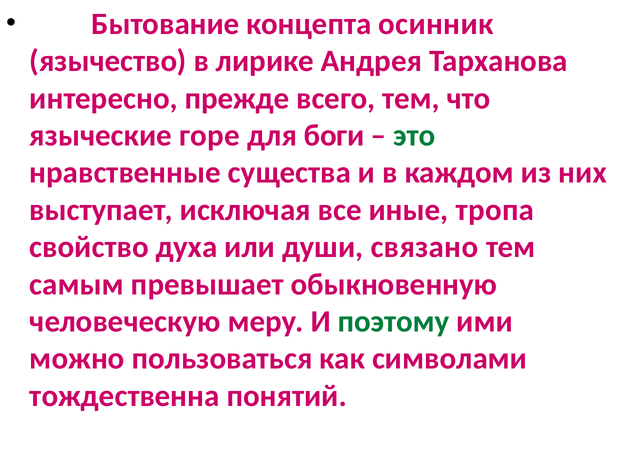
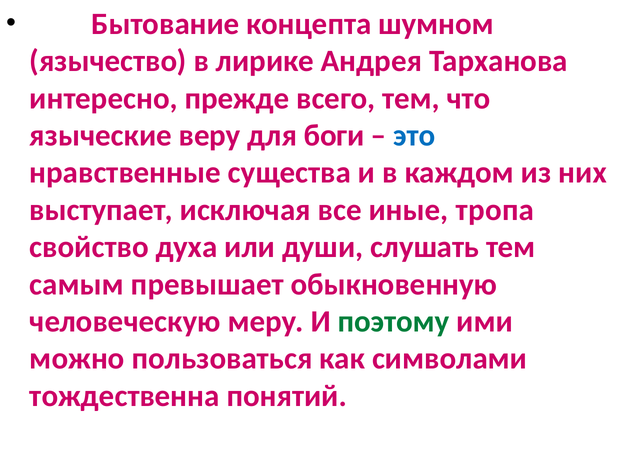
осинник: осинник -> шумном (436, 24)
горе: горе -> веру (210, 135)
это colour: green -> blue (414, 135)
связано: связано -> слушать (425, 247)
